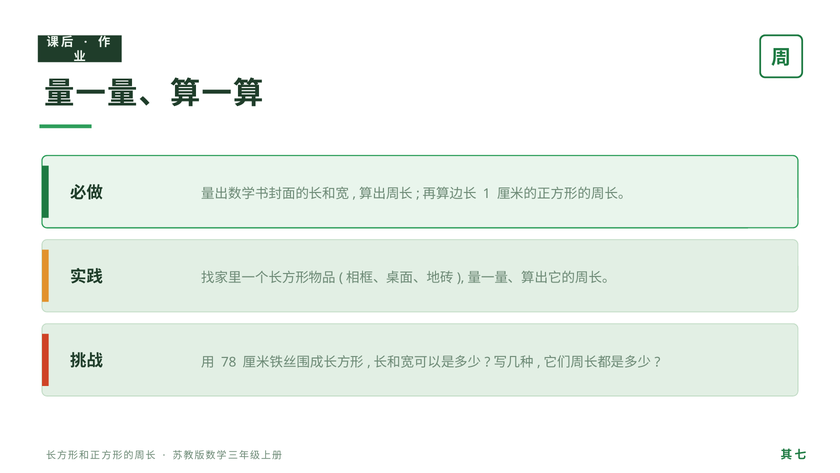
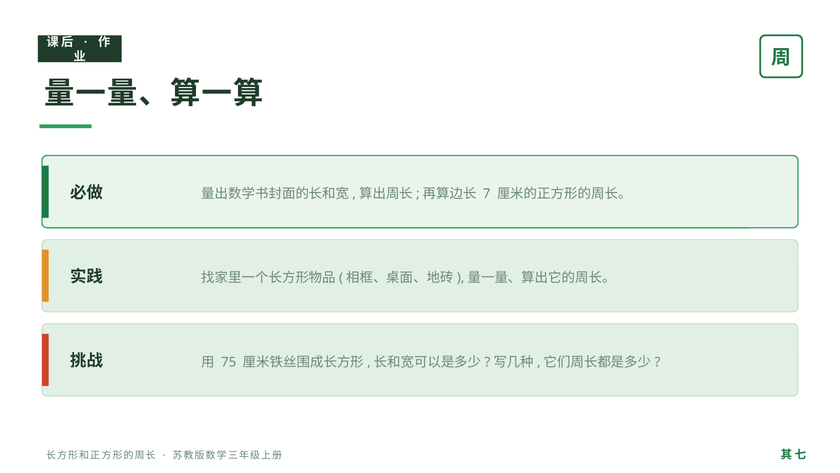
1: 1 -> 7 (487, 194)
78: 78 -> 75 (229, 362)
